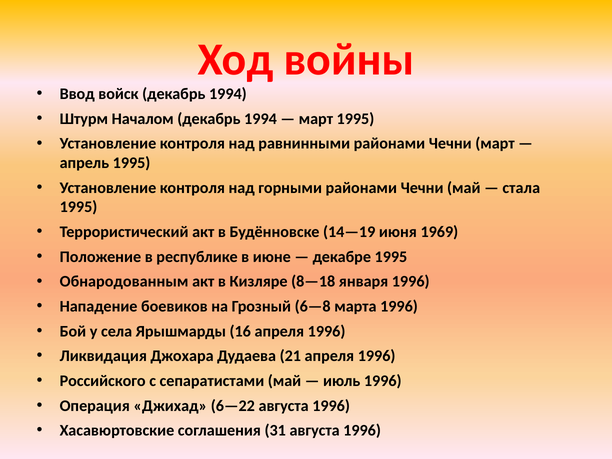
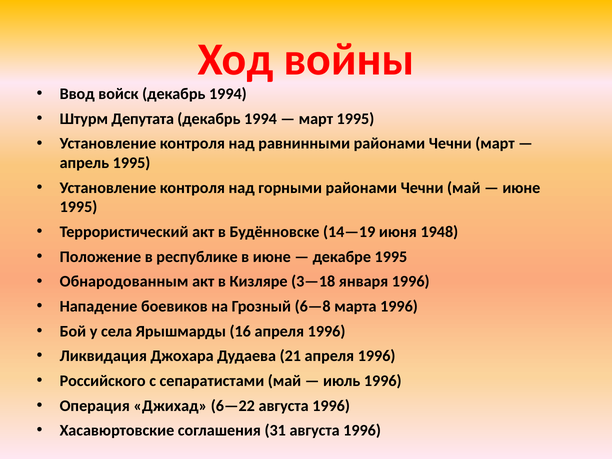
Началом: Началом -> Депутата (143, 119)
стала: стала -> июне (521, 188)
1969: 1969 -> 1948 (439, 232)
8—18: 8—18 -> 3—18 (313, 282)
